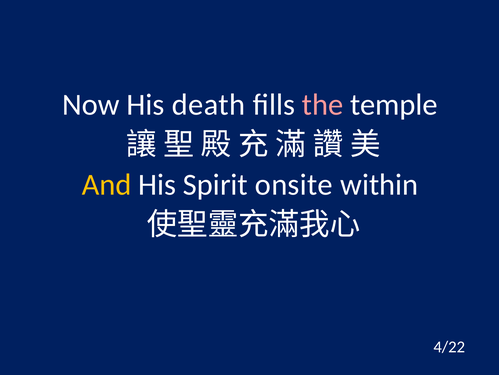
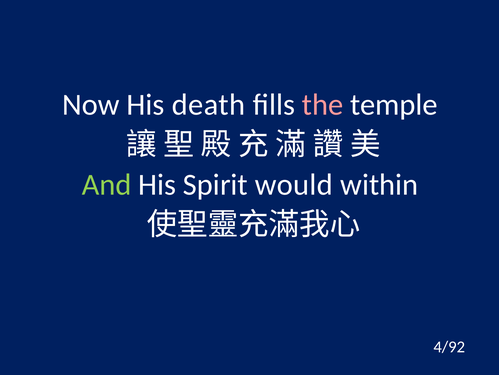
And colour: yellow -> light green (107, 184)
onsite: onsite -> would (294, 184)
4/22: 4/22 -> 4/92 (449, 346)
